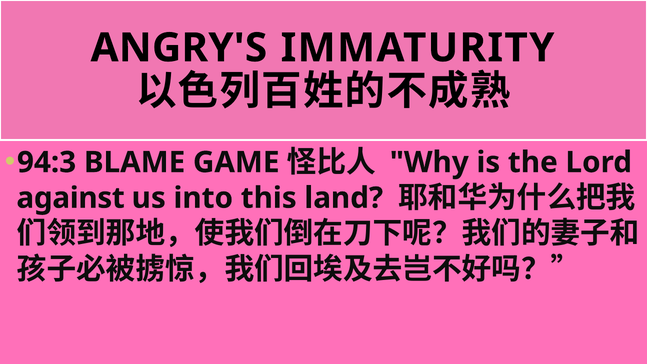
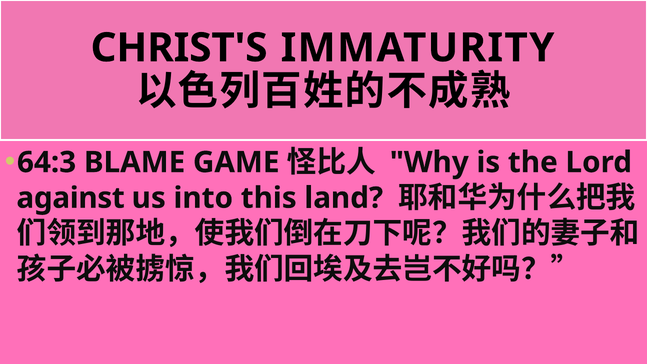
ANGRY'S: ANGRY'S -> CHRIST'S (179, 48)
94:3: 94:3 -> 64:3 (47, 162)
